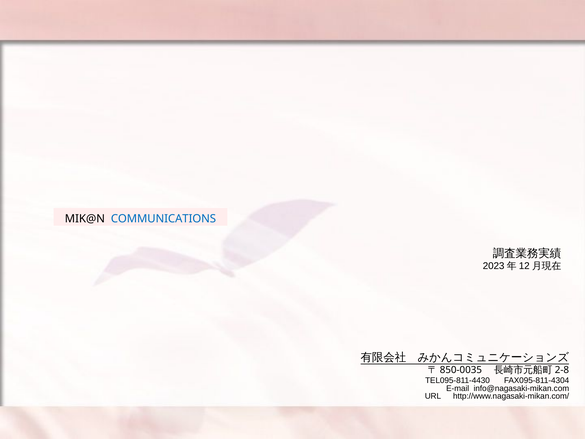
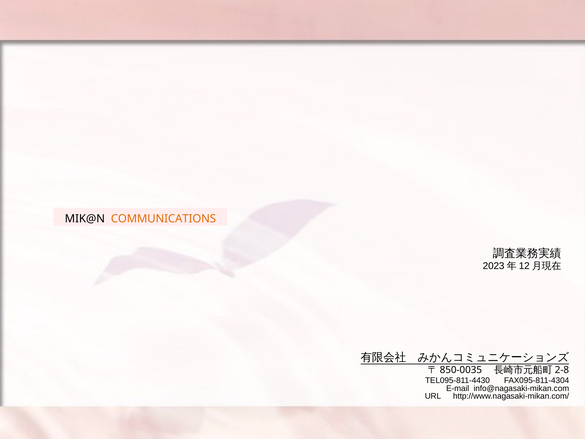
COMMUNICATIONS colour: blue -> orange (163, 218)
